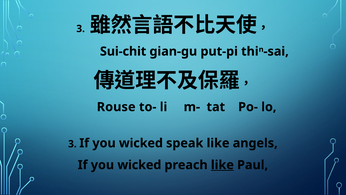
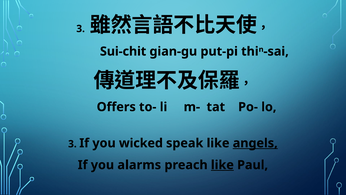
Rouse: Rouse -> Offers (116, 107)
angels underline: none -> present (255, 143)
wicked: wicked -> alarms (139, 165)
